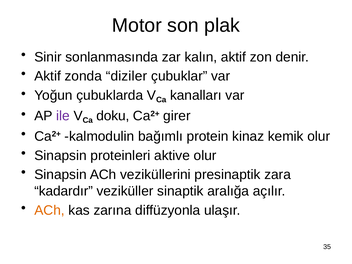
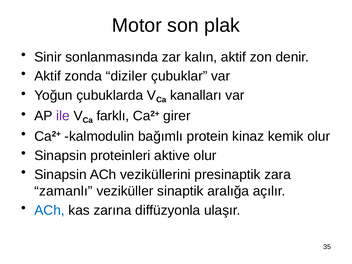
doku: doku -> farklı (113, 116)
kadardır: kadardır -> zamanlı (63, 191)
ACh colour: orange -> blue (50, 210)
